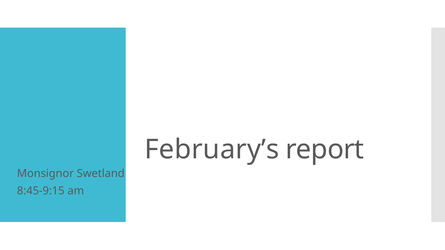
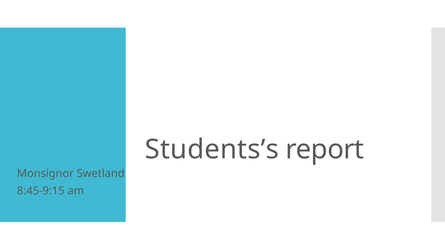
February’s: February’s -> Students’s (212, 150)
